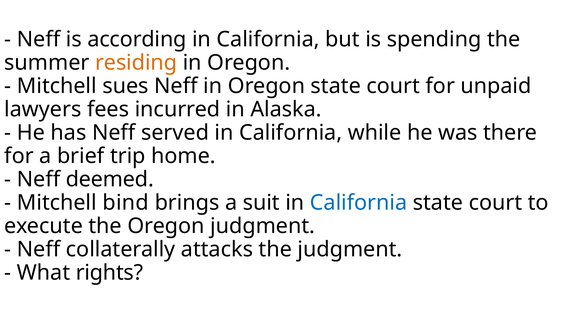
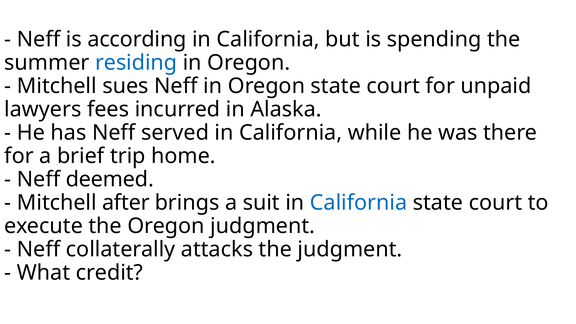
residing colour: orange -> blue (136, 63)
bind: bind -> after (126, 203)
rights: rights -> credit (109, 273)
